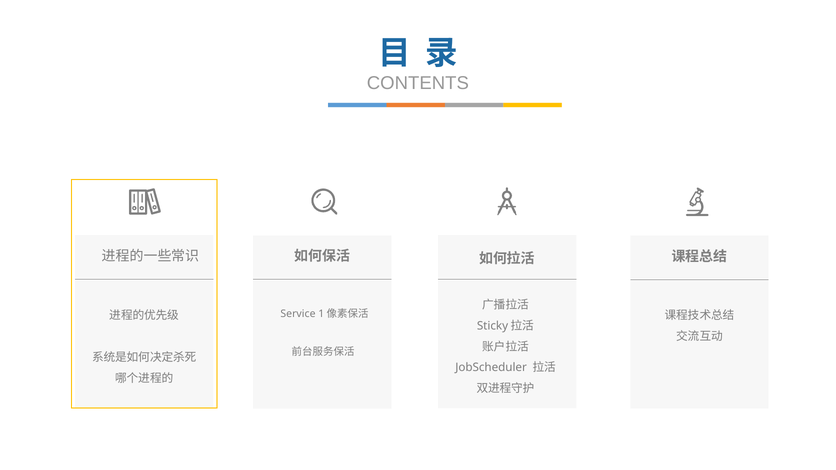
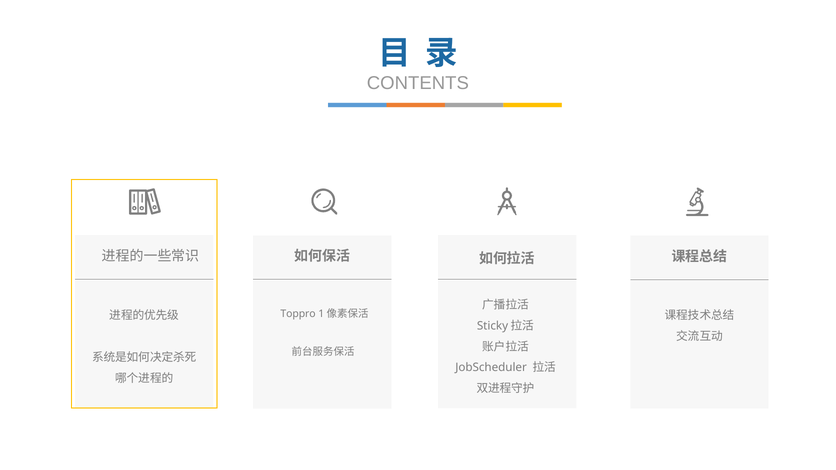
Service: Service -> Toppro (298, 314)
